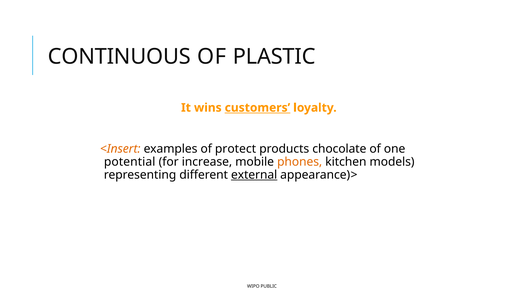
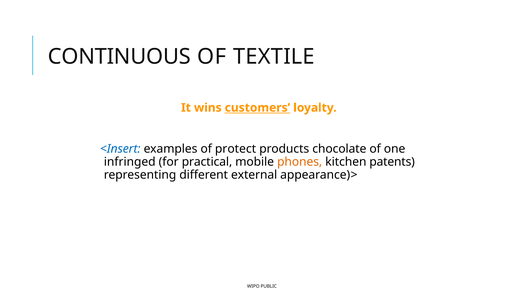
PLASTIC: PLASTIC -> TEXTILE (274, 56)
<Insert colour: orange -> blue (120, 149)
potential: potential -> infringed (130, 162)
increase: increase -> practical (207, 162)
models: models -> patents (392, 162)
external underline: present -> none (254, 175)
